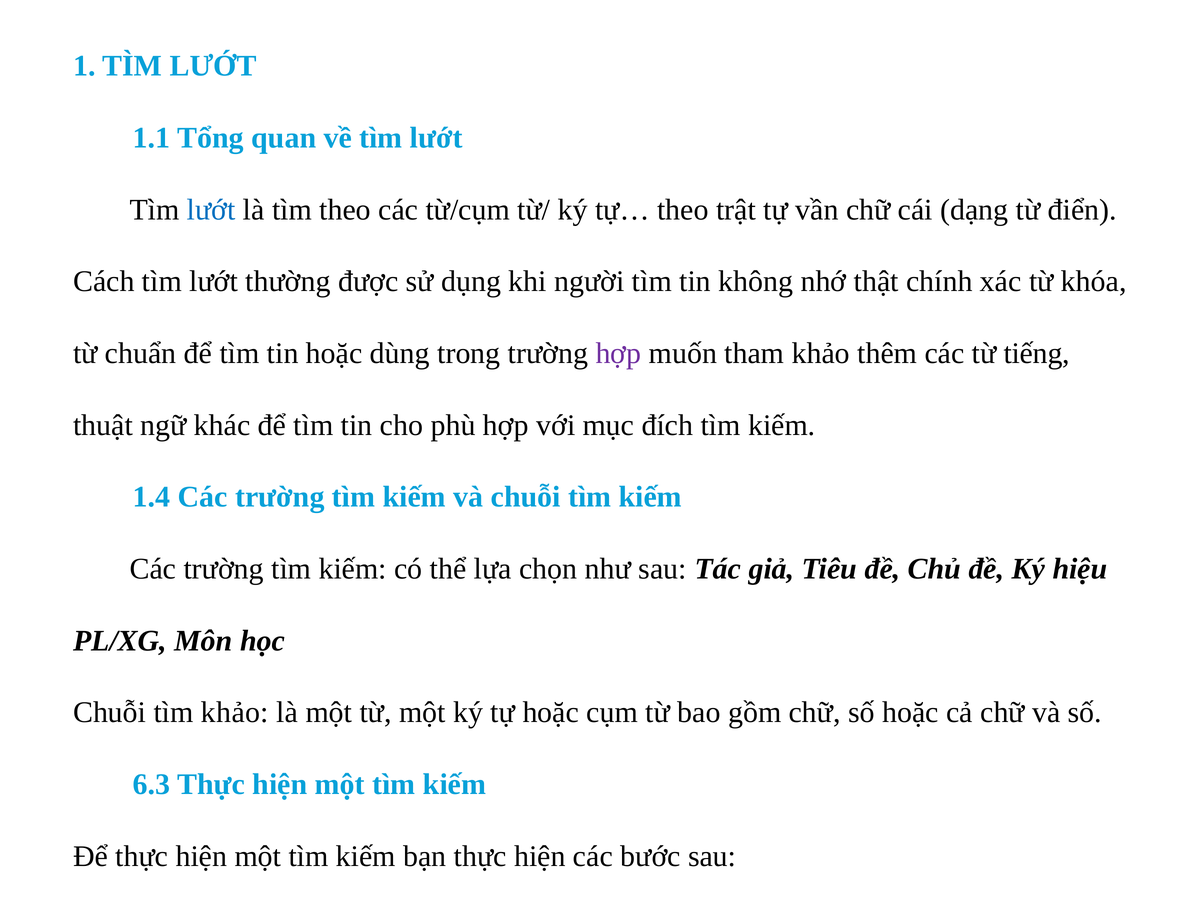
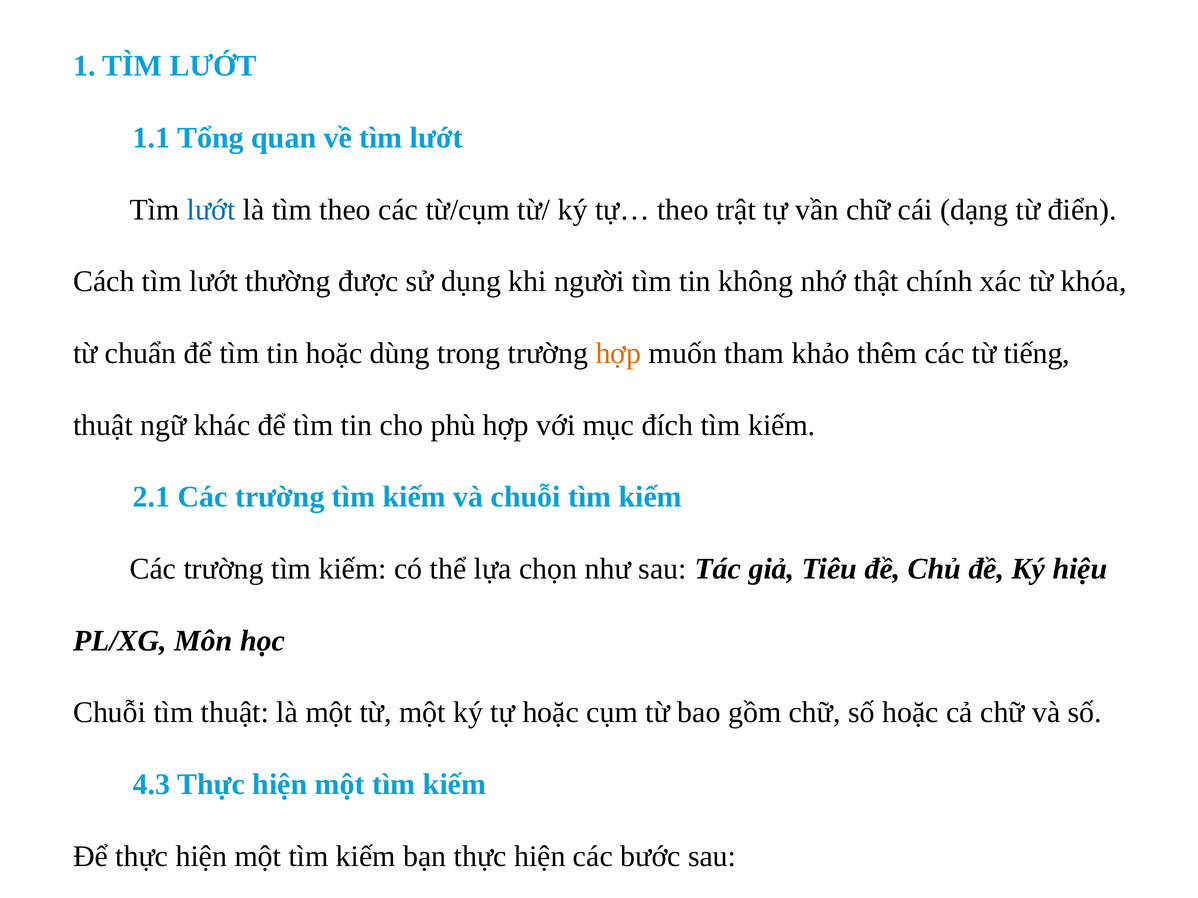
hợp colour: purple -> orange (618, 354)
1.4: 1.4 -> 2.1 (152, 497)
tìm khảo: khảo -> thuật (235, 713)
6.3: 6.3 -> 4.3 (152, 785)
